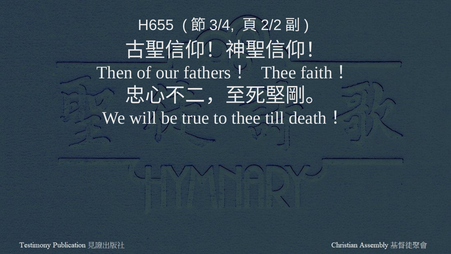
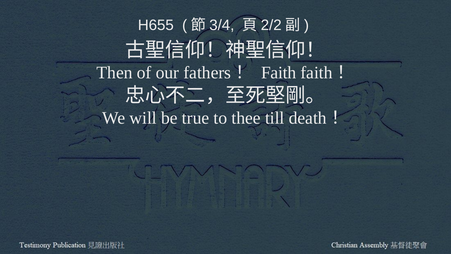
Thee: Thee -> Faith (279, 73)
